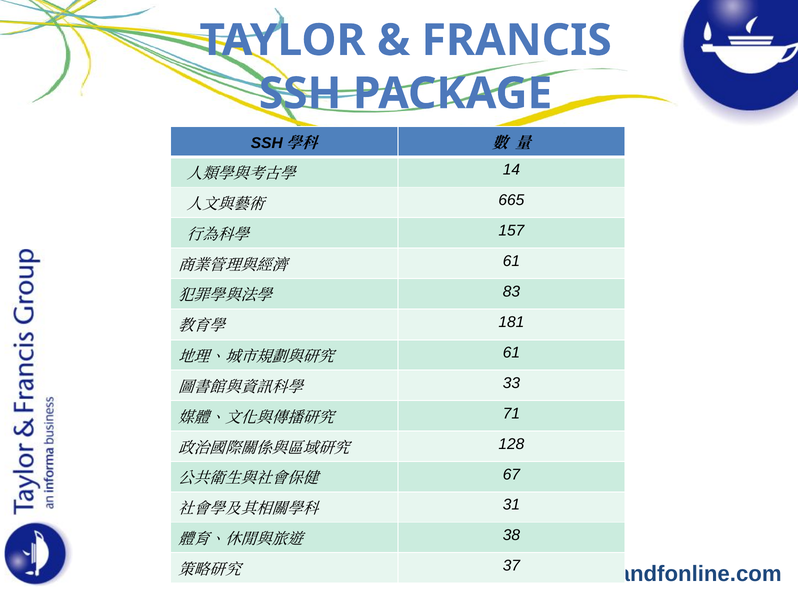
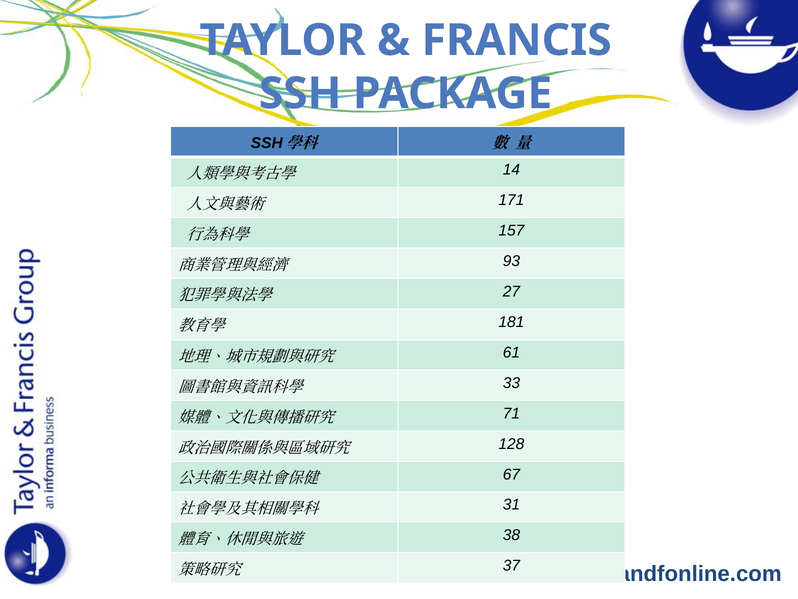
665: 665 -> 171 (511, 200)
61: 61 -> 93 (511, 261)
83: 83 -> 27 (511, 291)
